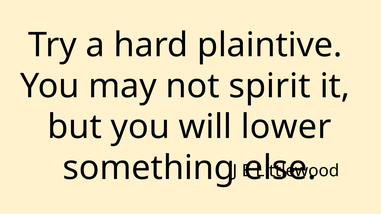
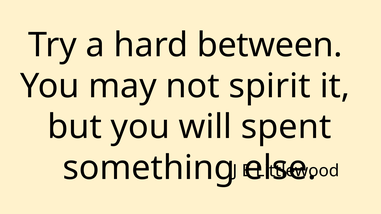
plaintive: plaintive -> between (270, 45)
lower: lower -> spent (286, 127)
